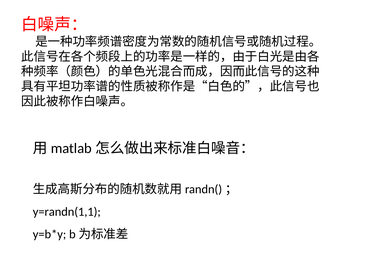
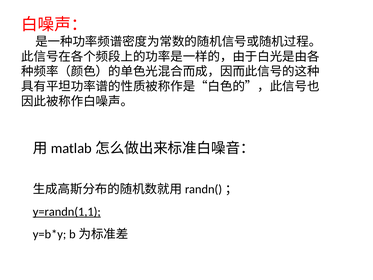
y=randn(1,1 underline: none -> present (67, 212)
